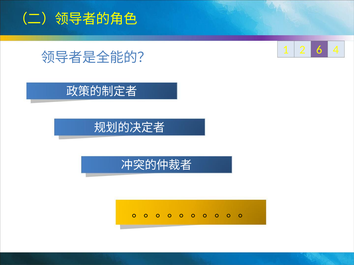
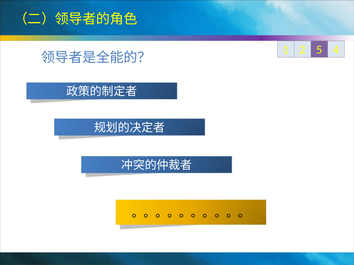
6: 6 -> 5 (319, 50)
